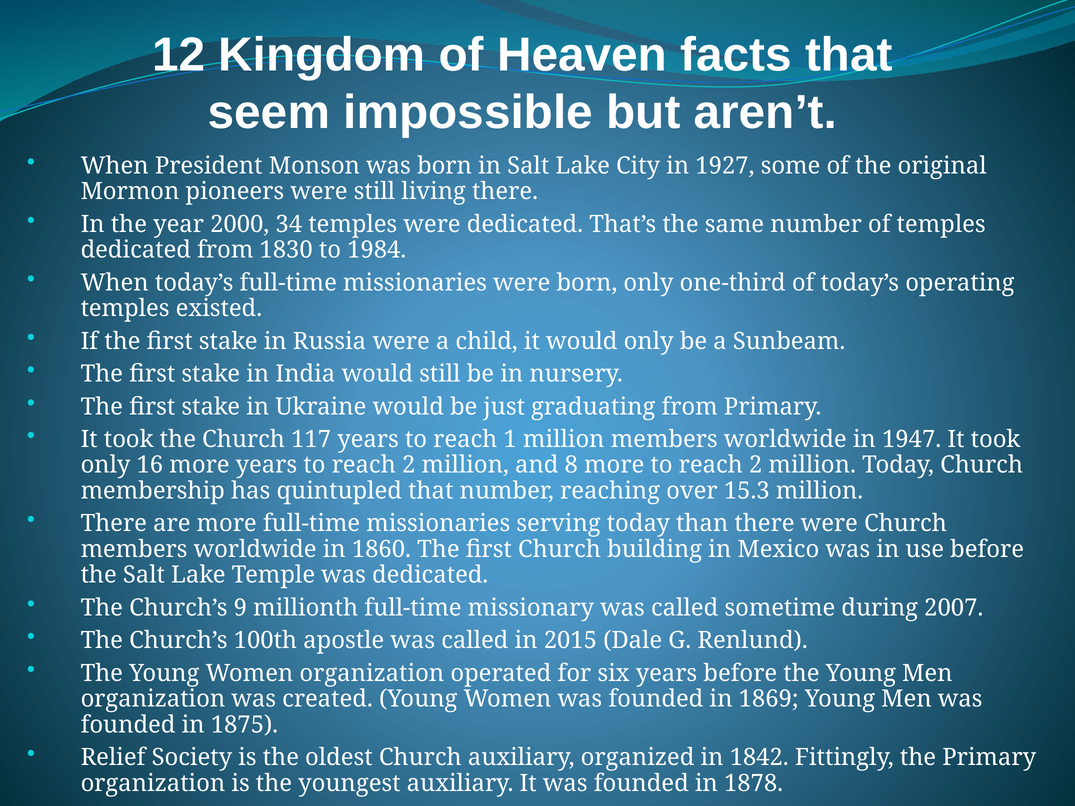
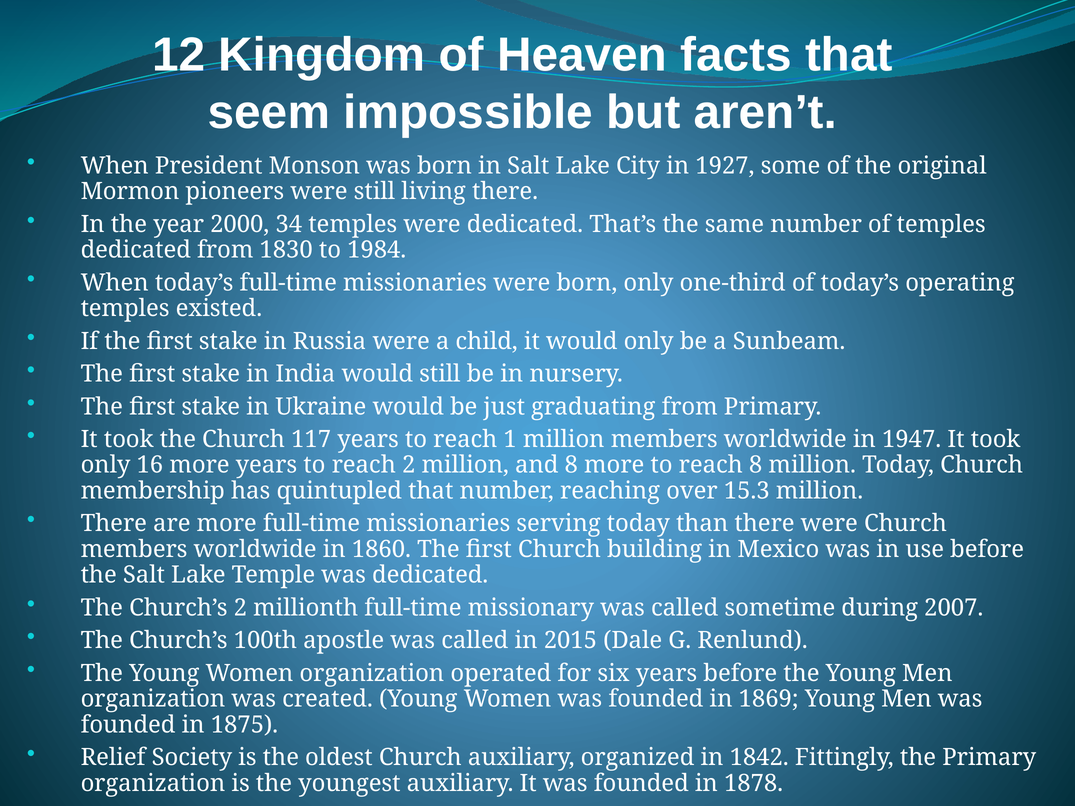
more to reach 2: 2 -> 8 (756, 465)
Church’s 9: 9 -> 2 (240, 608)
